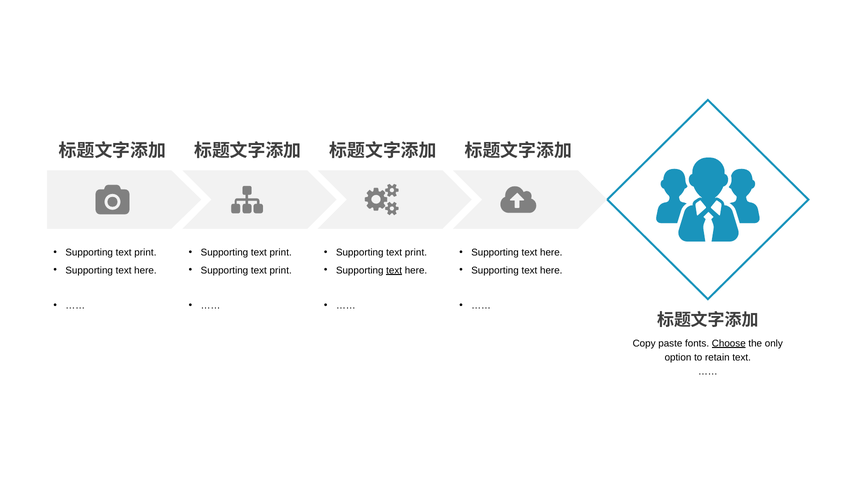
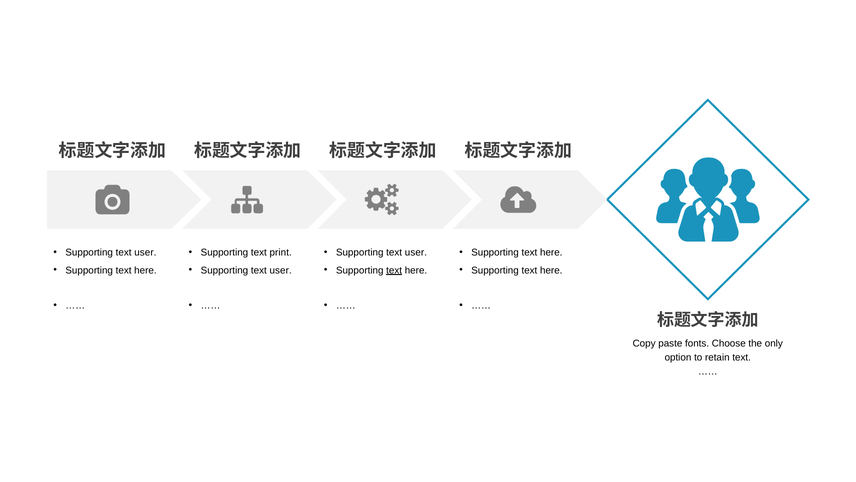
print: print -> user (145, 252)
print: print -> user (416, 252)
print: print -> user (281, 270)
Choose underline: present -> none (729, 343)
